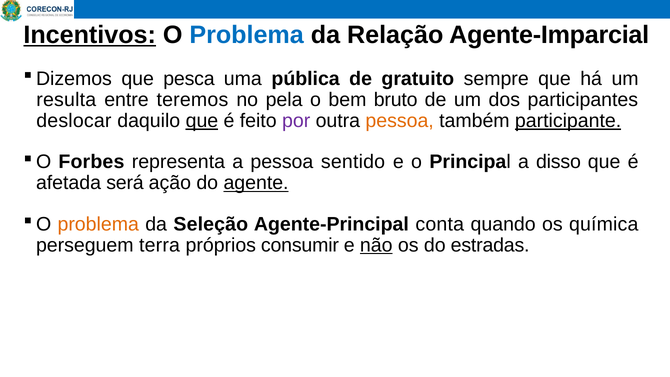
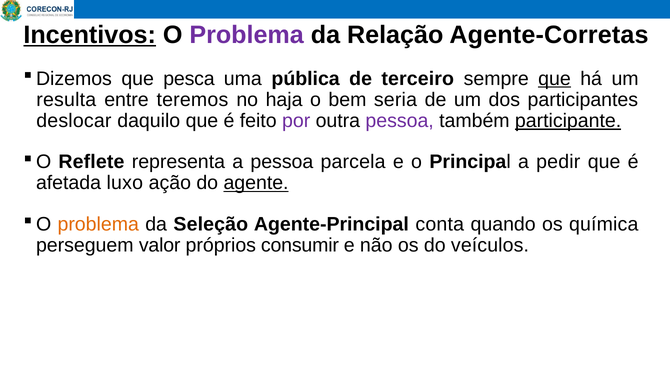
Problema colour: blue -> purple (247, 35)
Agente-Imparcial: Agente-Imparcial -> Agente-Corretas (549, 35)
gratuito: gratuito -> terceiro (418, 79)
que underline: none -> present (554, 79)
pela: pela -> haja (284, 100)
bruto: bruto -> seria (395, 100)
que underline: present -> none (202, 121)
pessoa colour: orange -> purple (400, 121)
Forbes: Forbes -> Reflete (91, 162)
sentido: sentido -> parcela (353, 162)
disso: disso -> pedir (558, 162)
será: será -> luxo (125, 183)
terra: terra -> valor (160, 245)
não underline: present -> none (376, 245)
estradas: estradas -> veículos (490, 245)
